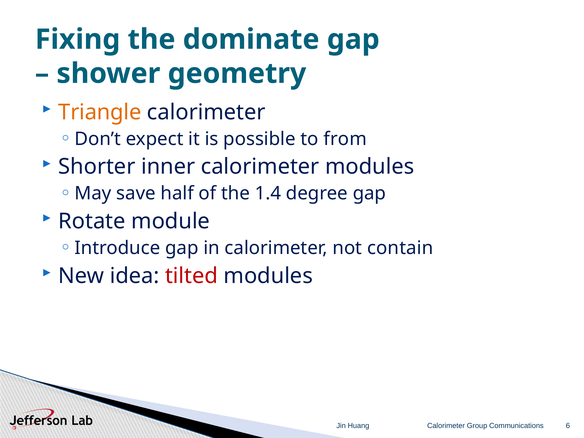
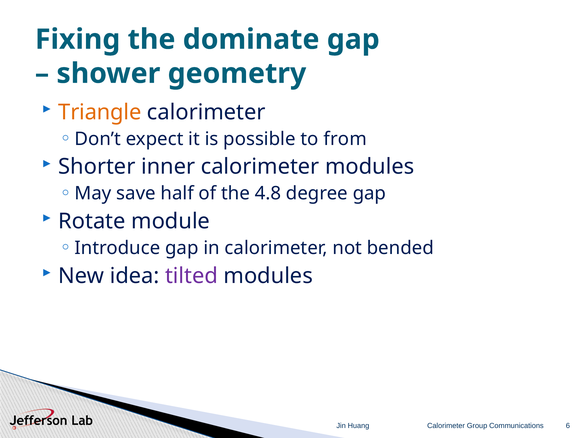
1.4: 1.4 -> 4.8 (268, 193)
contain: contain -> bended (400, 248)
tilted colour: red -> purple (191, 276)
